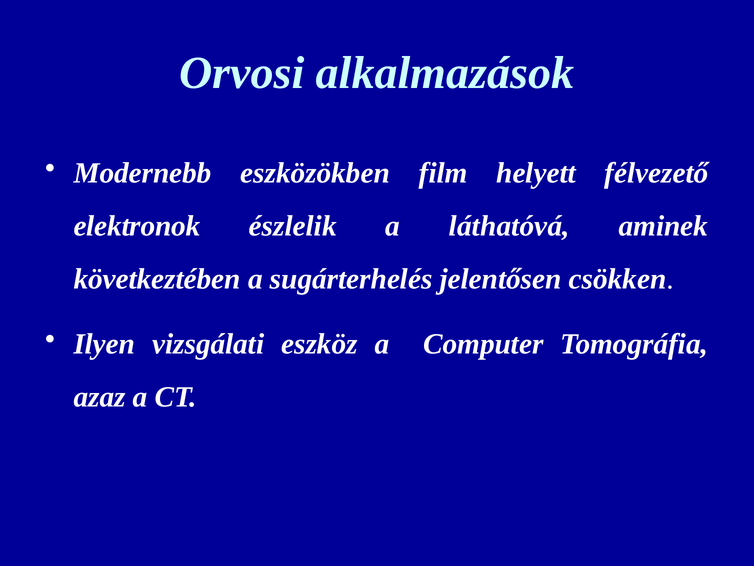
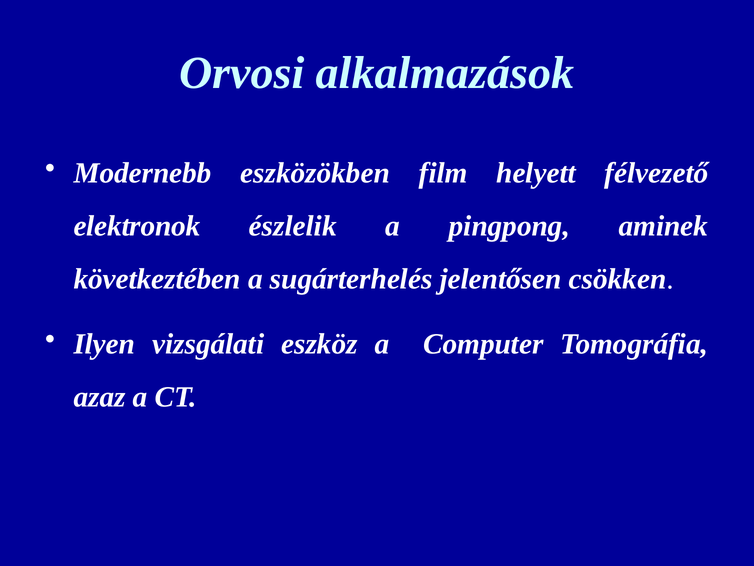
láthatóvá: láthatóvá -> pingpong (509, 226)
